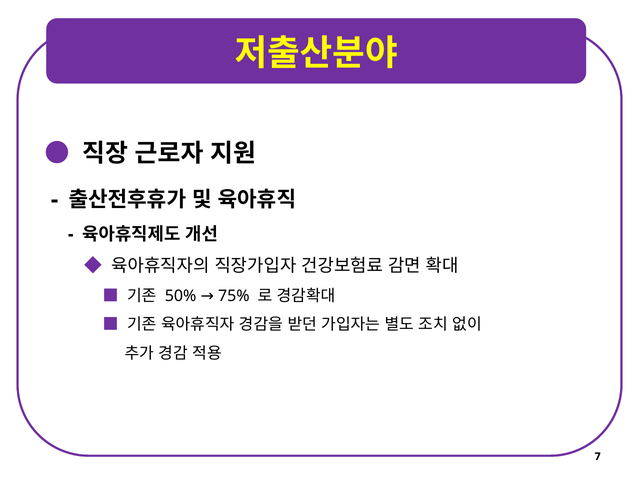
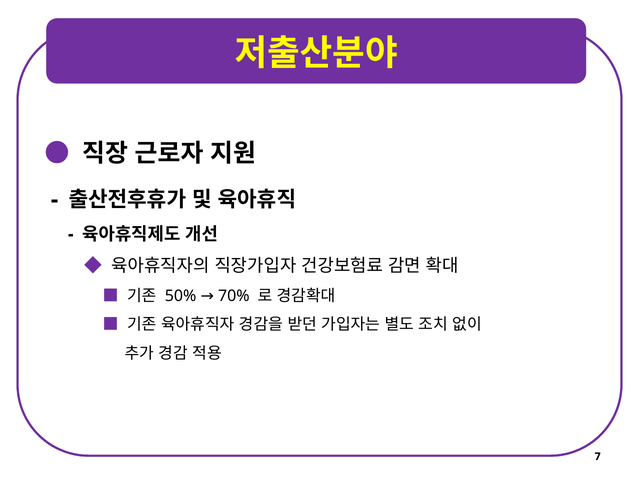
75%: 75% -> 70% (234, 296)
